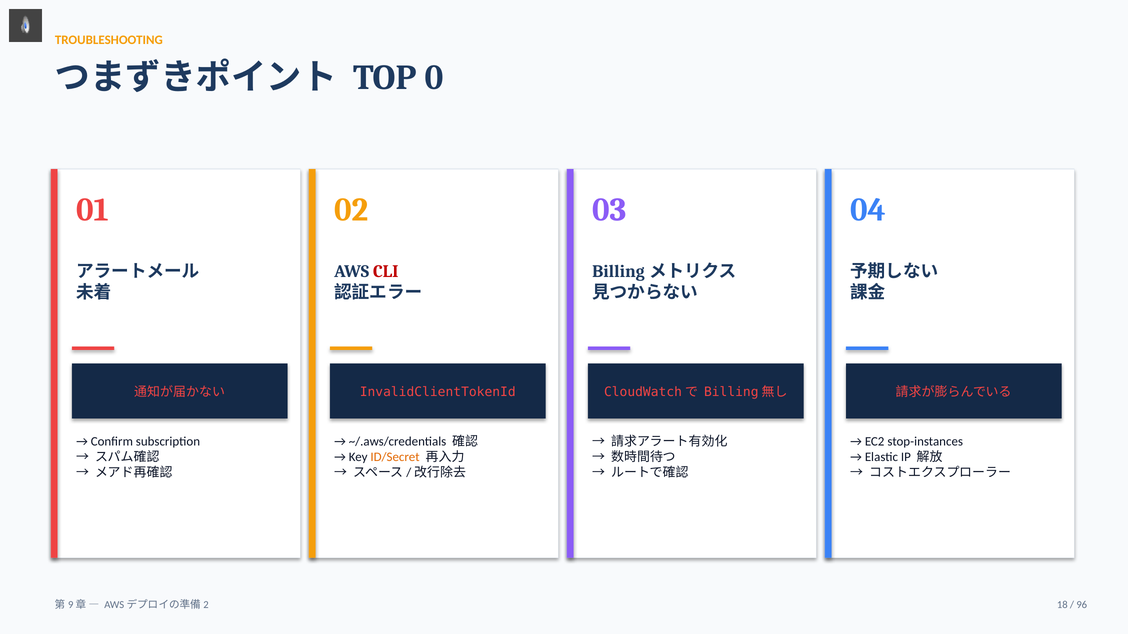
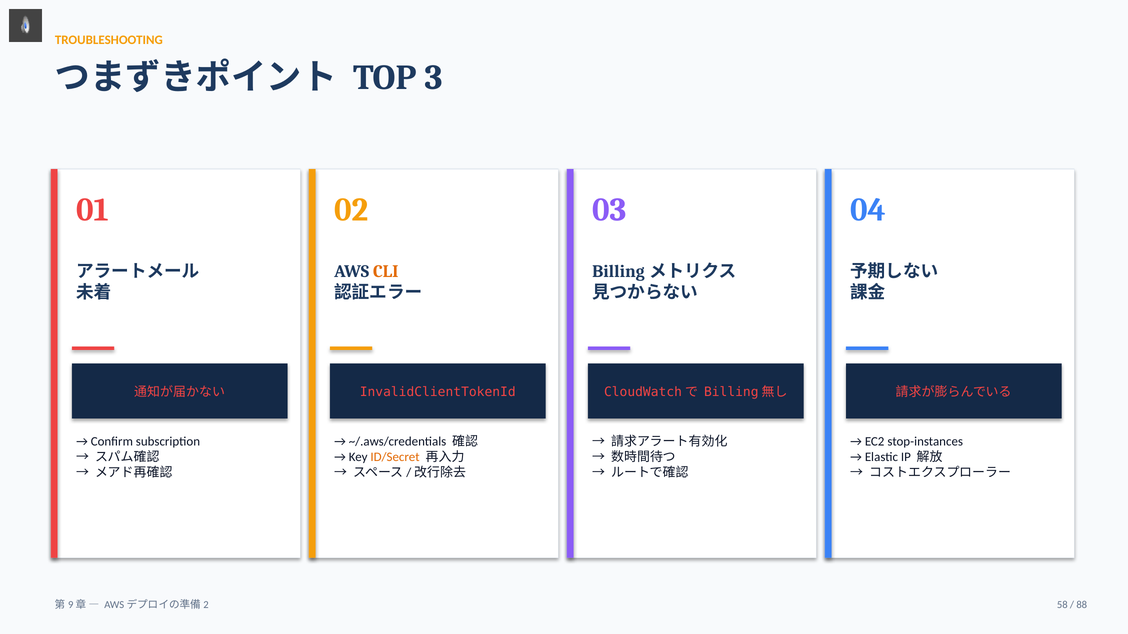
0: 0 -> 3 (434, 78)
CLI colour: red -> orange (386, 272)
18: 18 -> 58 (1062, 605)
96: 96 -> 88 (1082, 605)
